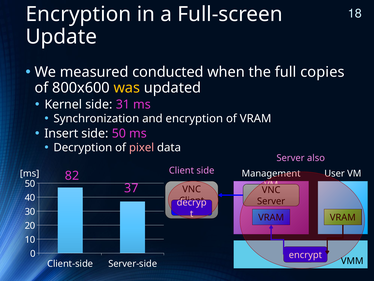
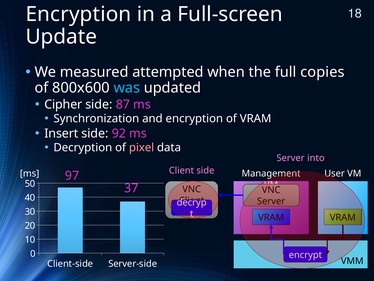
conducted: conducted -> attempted (168, 72)
was colour: yellow -> light blue (127, 88)
Kernel: Kernel -> Cipher (63, 104)
31: 31 -> 87 (123, 104)
side 50: 50 -> 92 (119, 133)
also: also -> into (316, 158)
82: 82 -> 97 (72, 175)
